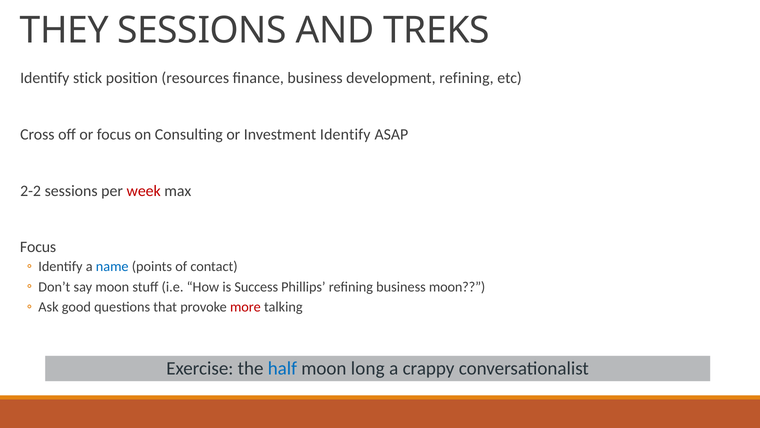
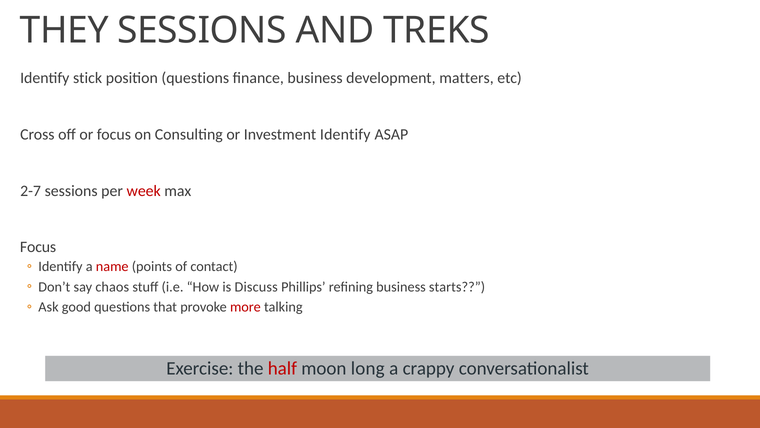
position resources: resources -> questions (195, 78)
development refining: refining -> matters (466, 78)
2-2: 2-2 -> 2-7 (31, 191)
name colour: blue -> red (112, 266)
say moon: moon -> chaos (112, 287)
Success: Success -> Discuss (256, 287)
business moon: moon -> starts (457, 287)
half colour: blue -> red (282, 368)
